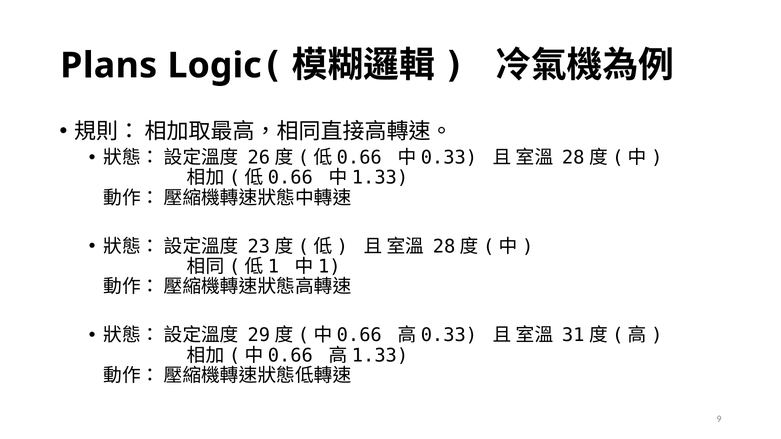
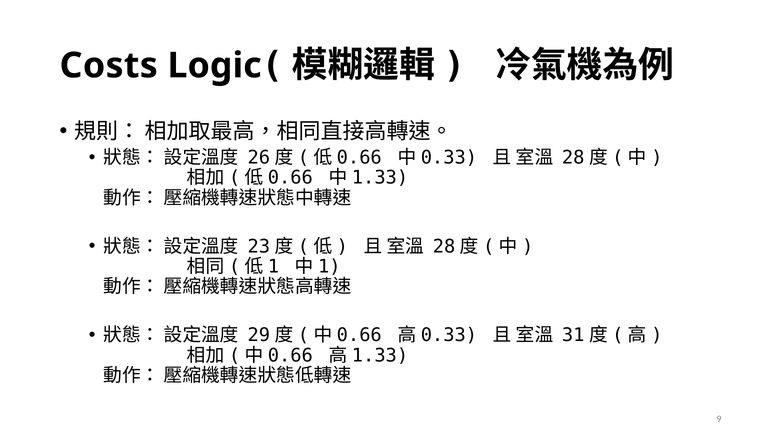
Plans: Plans -> Costs (109, 66)
